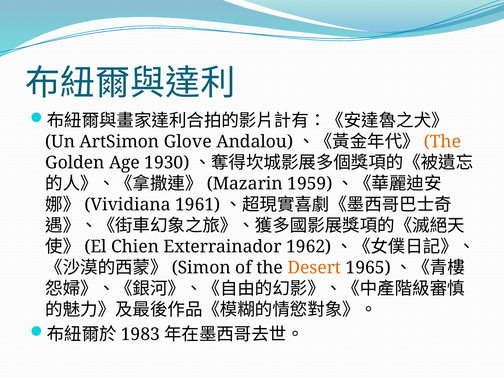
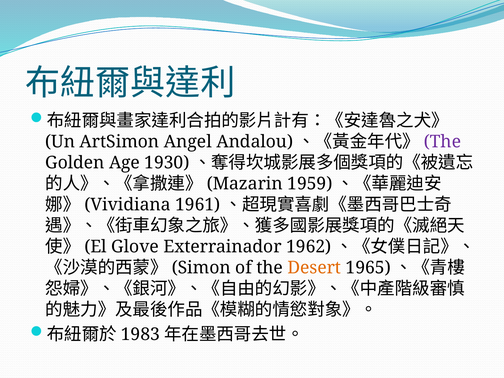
Glove: Glove -> Angel (188, 142)
The colour: orange -> purple (442, 142)
Chien: Chien -> Glove (135, 247)
